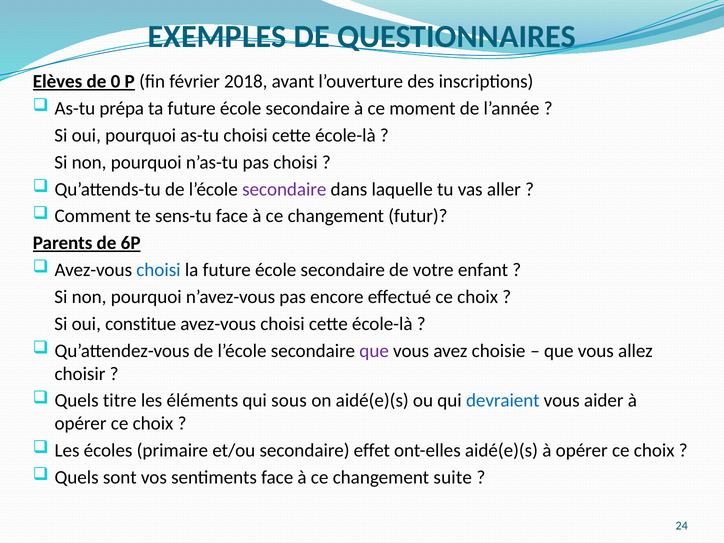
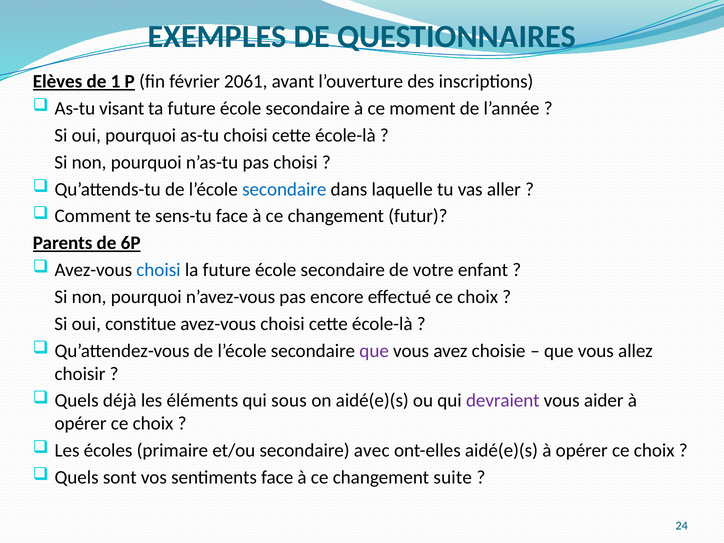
0: 0 -> 1 (115, 81)
2018: 2018 -> 2061 (246, 81)
prépa: prépa -> visant (122, 108)
secondaire colour: purple -> blue (284, 189)
titre: titre -> déjà (120, 401)
devraient colour: blue -> purple (503, 401)
effet: effet -> avec (372, 451)
